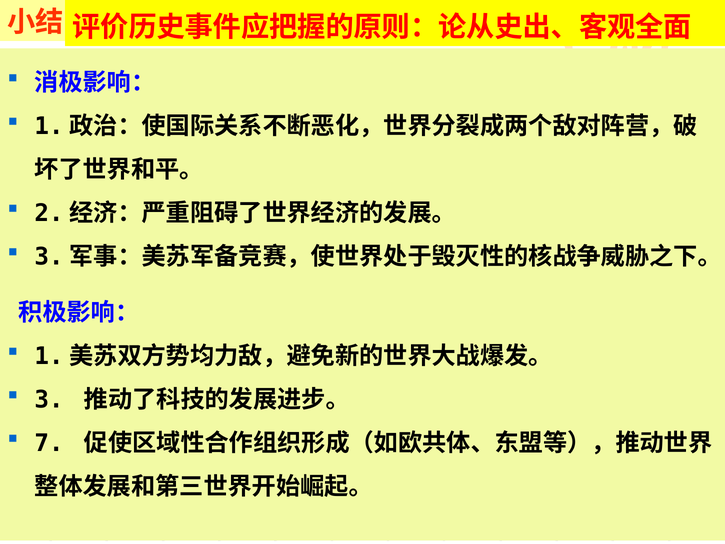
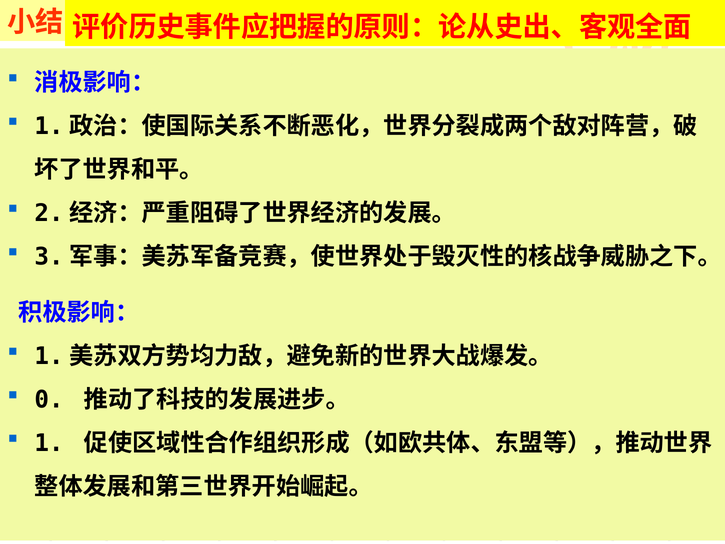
3: 3 -> 0 (49, 400)
7: 7 -> 1 (49, 443)
